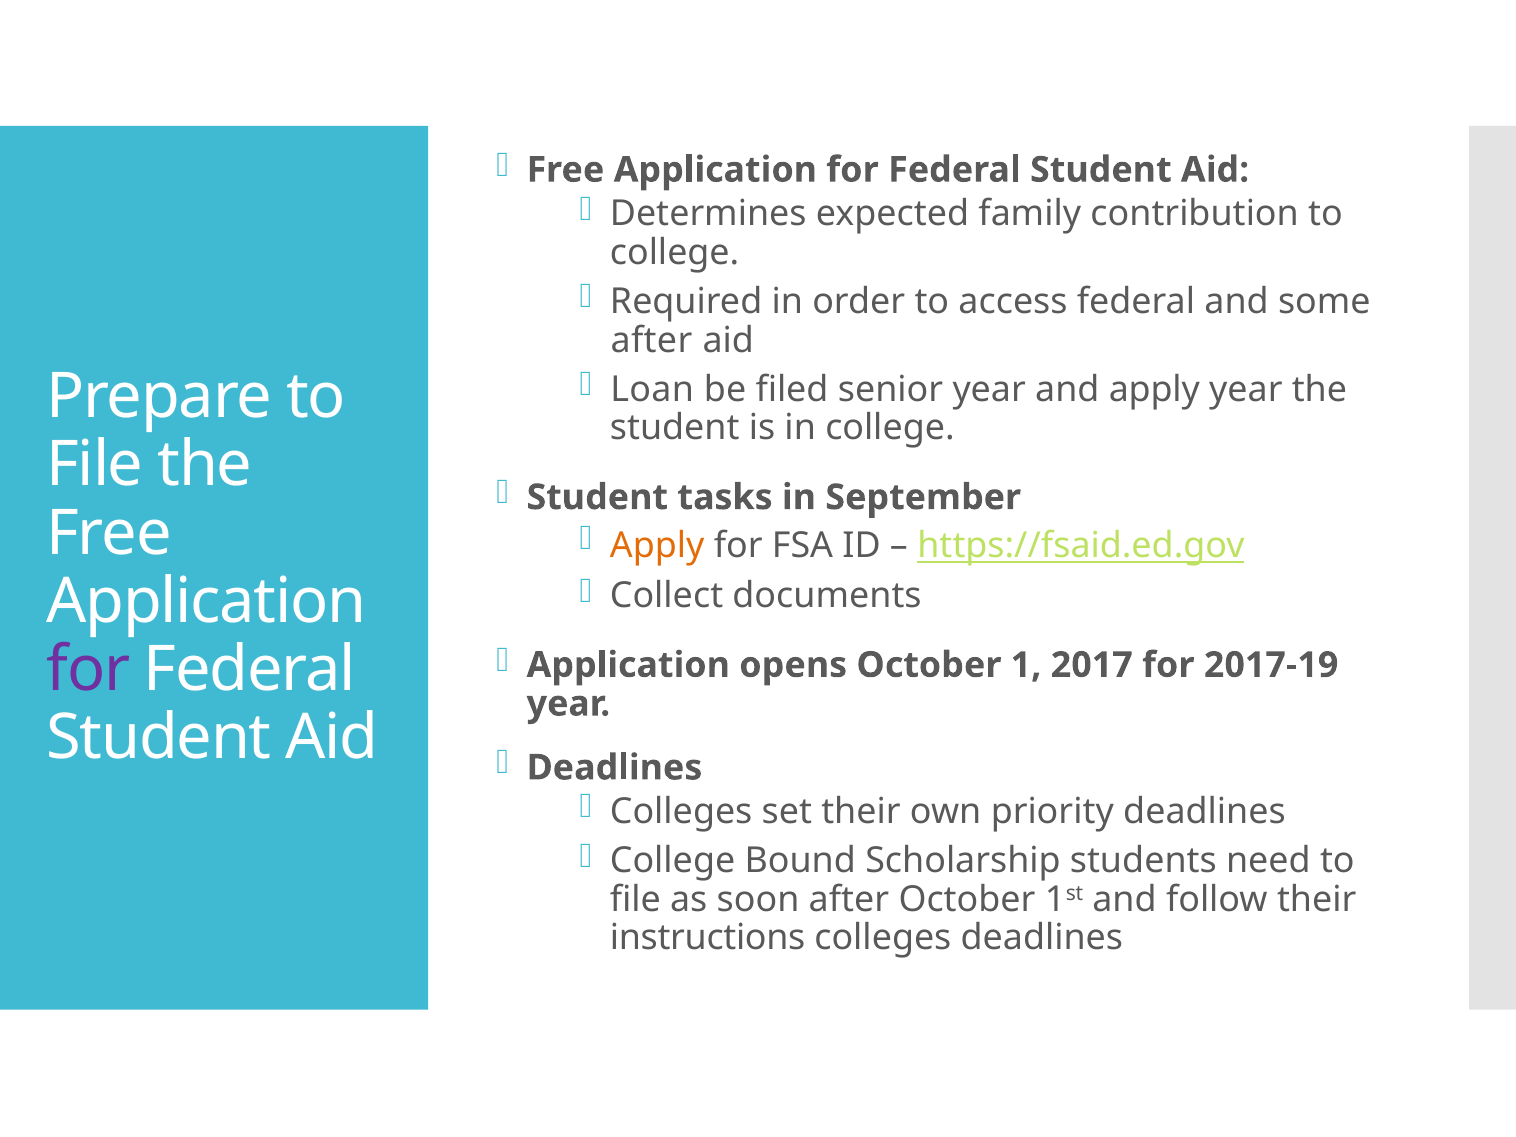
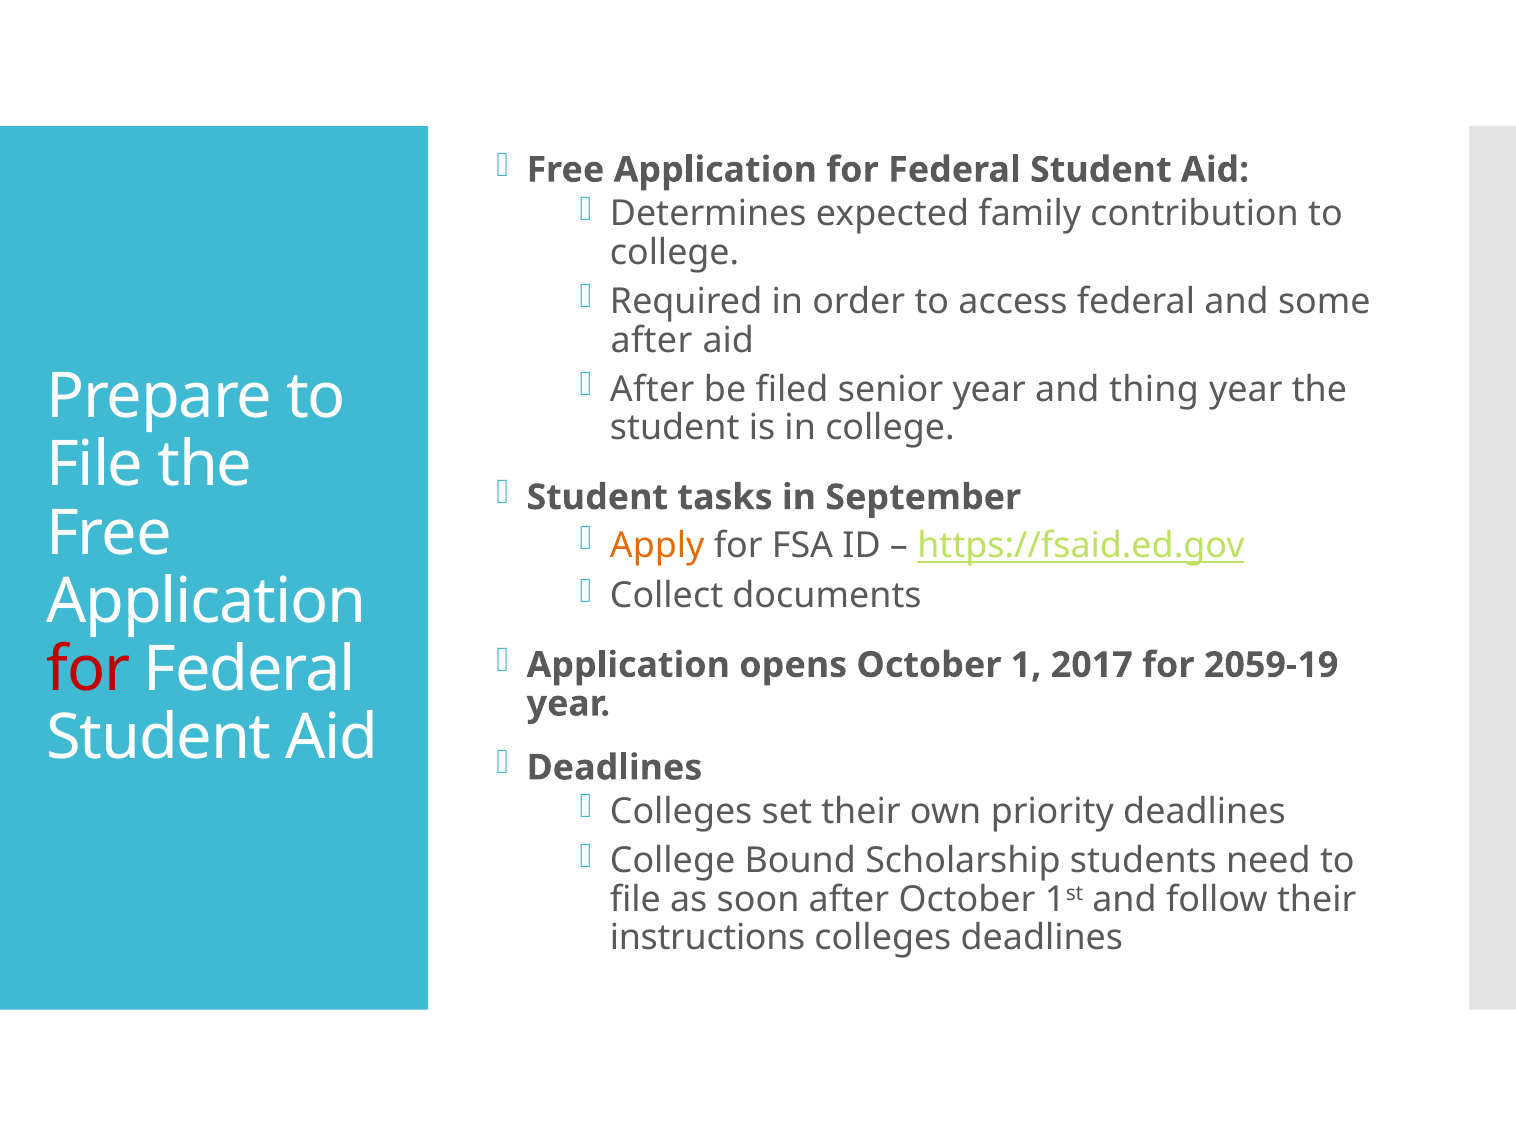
Loan: Loan -> After (652, 390)
and apply: apply -> thing (1154, 390)
2017-19: 2017-19 -> 2059-19 (1271, 665)
for colour: purple -> red (89, 670)
